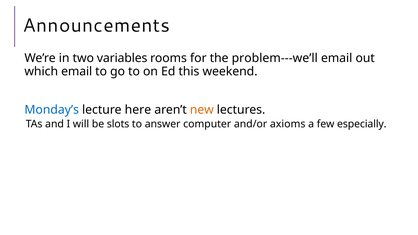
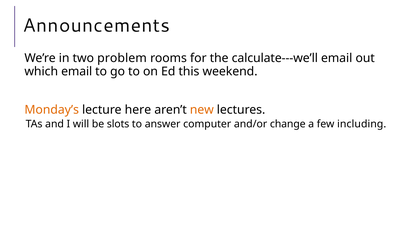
variables: variables -> problem (122, 58)
problem---we’ll: problem---we’ll -> calculate---we’ll (275, 58)
Monday’s colour: blue -> orange (52, 110)
axioms: axioms -> change (288, 124)
especially: especially -> including (362, 124)
